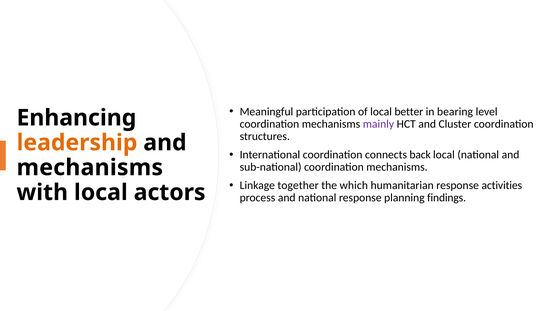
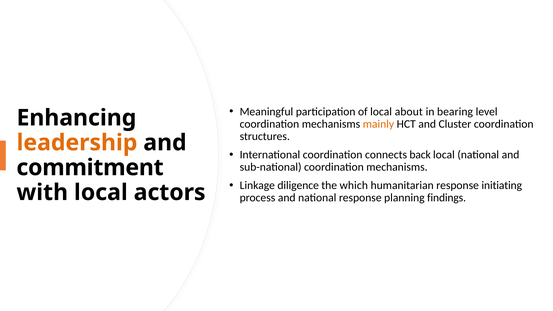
better: better -> about (409, 112)
mainly colour: purple -> orange (378, 124)
mechanisms: mechanisms -> commitment (90, 168)
together: together -> diligence (298, 185)
activities: activities -> initiating (502, 185)
